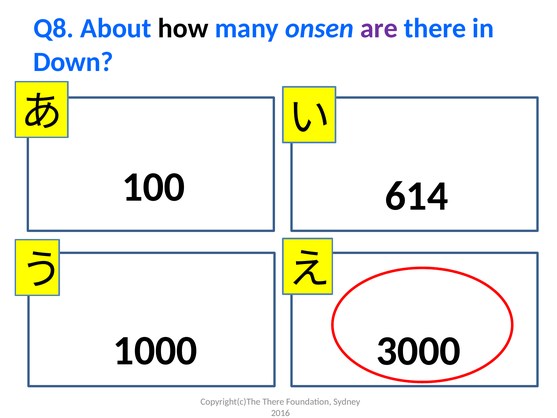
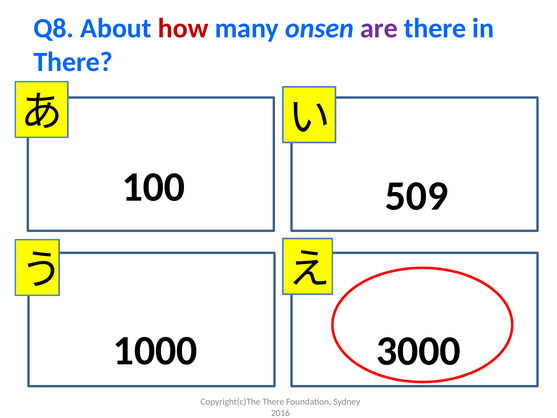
how colour: black -> red (183, 28)
Down: Down -> There (73, 62)
614: 614 -> 509 (417, 196)
